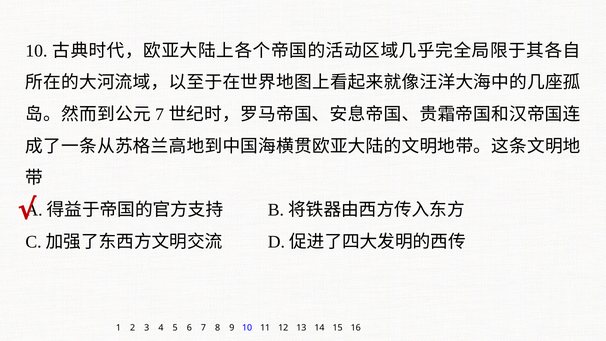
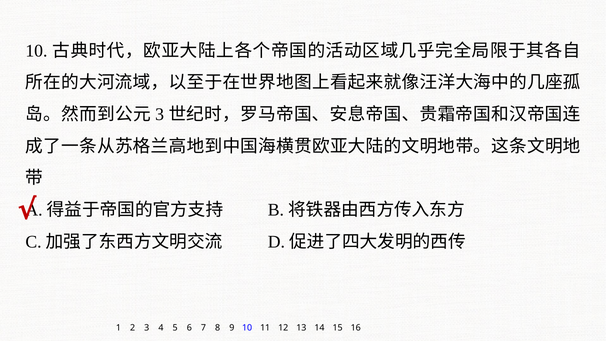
7: 7 -> 3 (160, 114)
